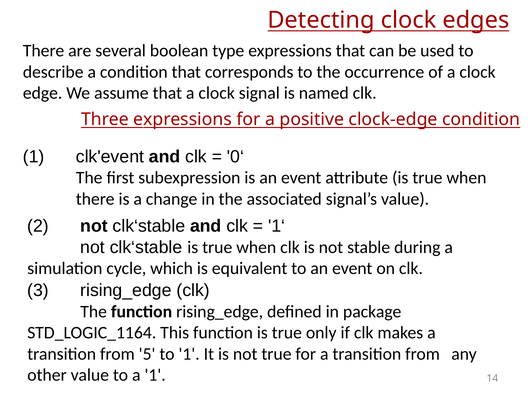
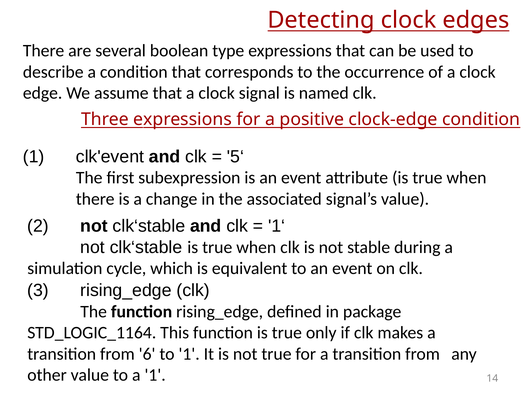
0‘: 0‘ -> 5‘ (235, 157)
5: 5 -> 6 (147, 354)
